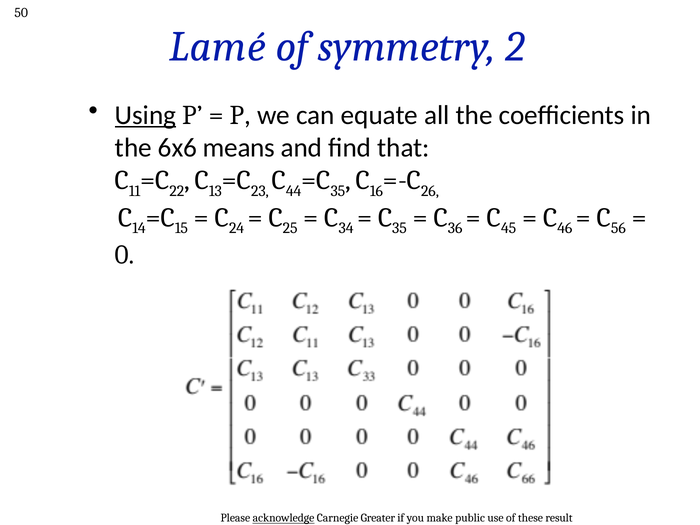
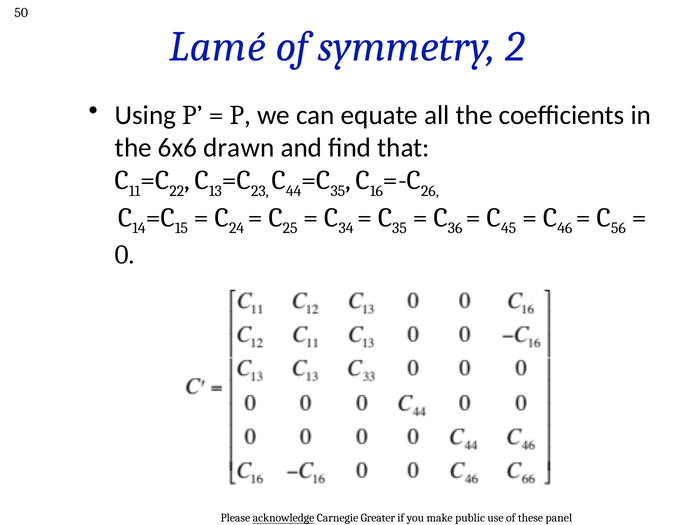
Using underline: present -> none (146, 115)
means: means -> drawn (239, 148)
result: result -> panel (559, 518)
